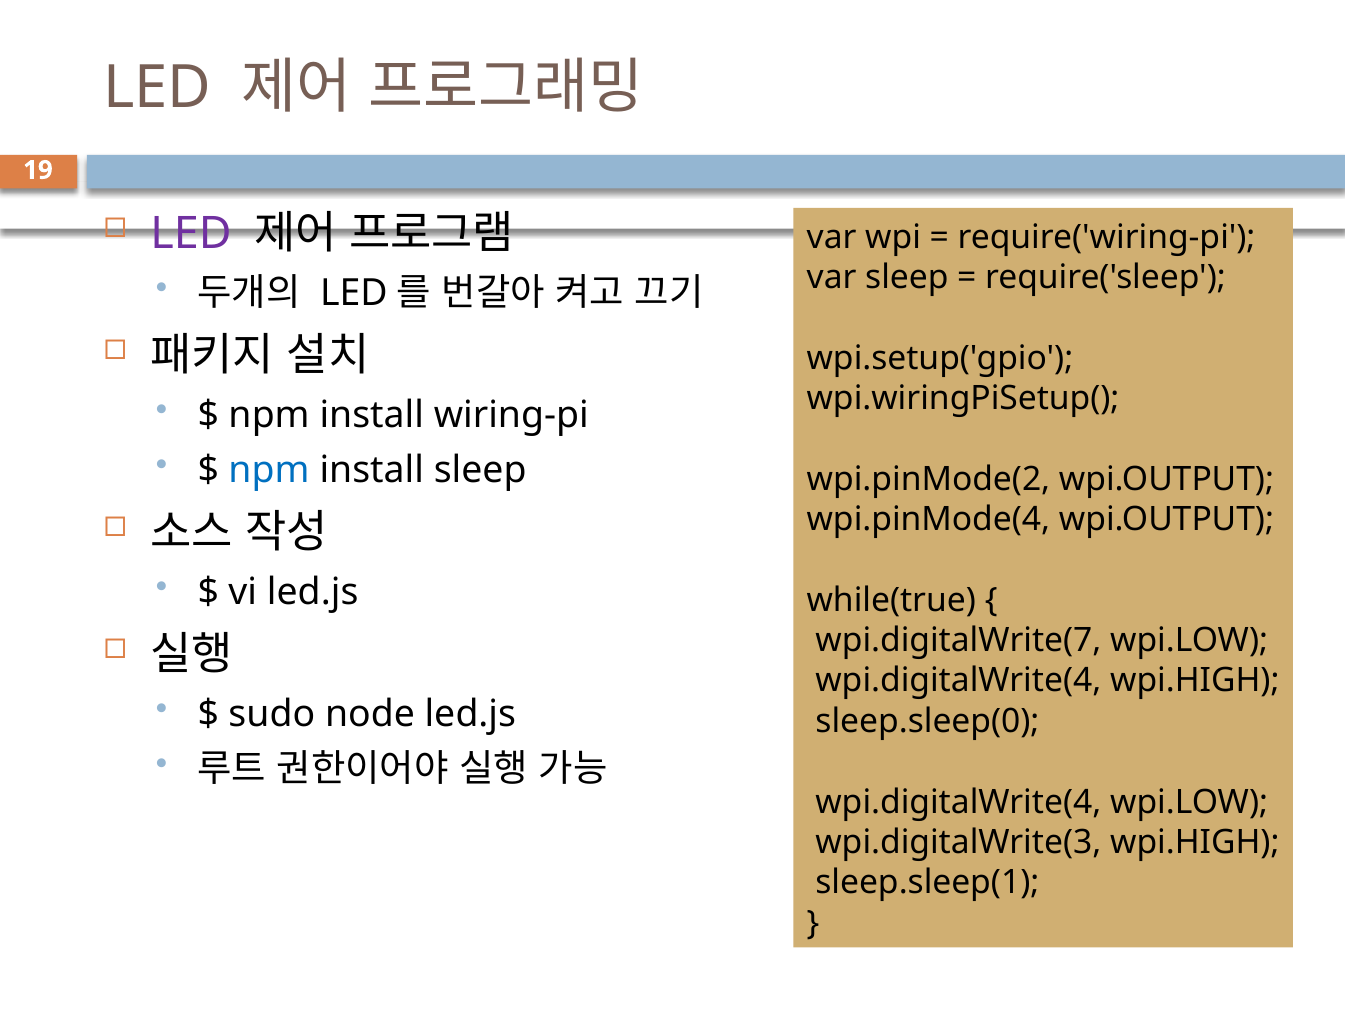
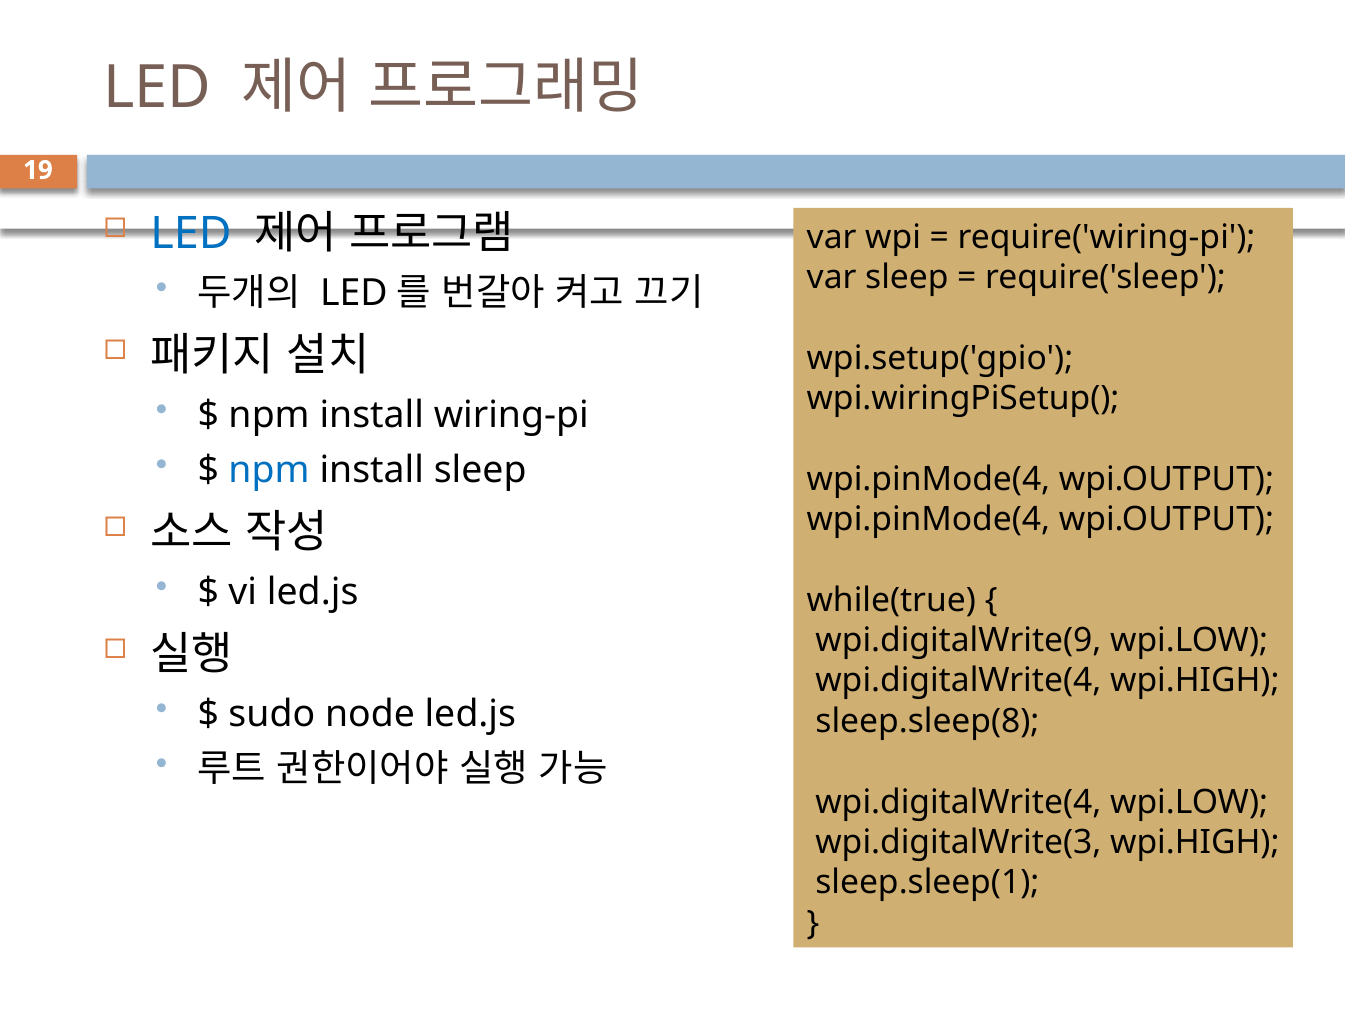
LED colour: purple -> blue (191, 234)
wpi.pinMode(2: wpi.pinMode(2 -> wpi.pinMode(4 (928, 479)
wpi.digitalWrite(7: wpi.digitalWrite(7 -> wpi.digitalWrite(9 (958, 640)
sleep.sleep(0: sleep.sleep(0 -> sleep.sleep(8 (927, 721)
